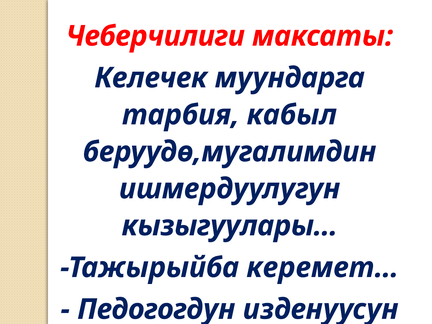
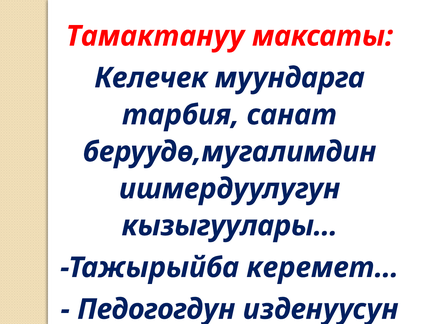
Чеберчилиги: Чеберчилиги -> Тамактануу (155, 36)
кабыл: кабыл -> санат (292, 115)
